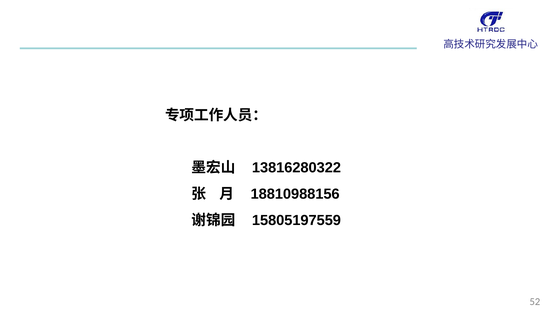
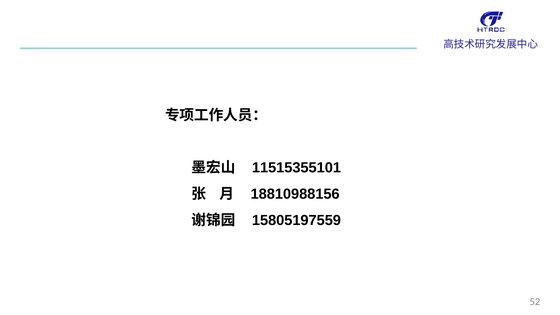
13816280322: 13816280322 -> 11515355101 (296, 168)
